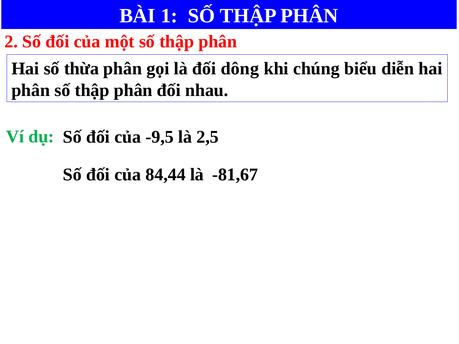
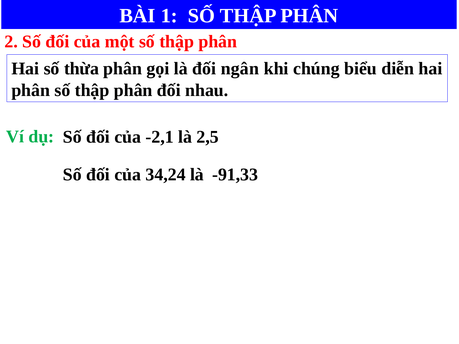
dông: dông -> ngân (240, 69)
-9,5: -9,5 -> -2,1 (160, 137)
84,44: 84,44 -> 34,24 (166, 175)
-81,67: -81,67 -> -91,33 (235, 175)
